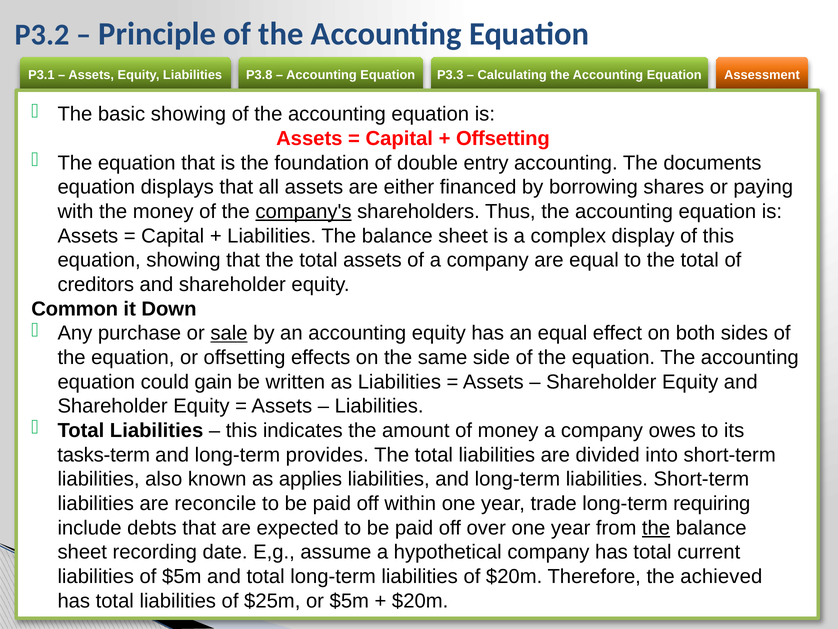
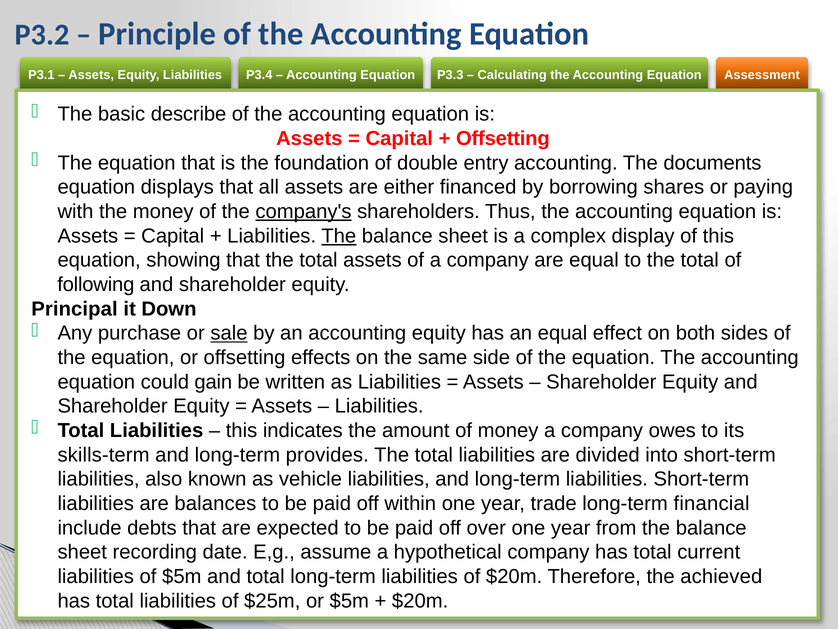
P3.8: P3.8 -> P3.4 (259, 75)
basic showing: showing -> describe (189, 114)
The underline: none -> present (339, 236)
creditors: creditors -> following (96, 284)
Common: Common -> Principal (75, 309)
tasks-term: tasks-term -> skills-term (104, 455)
applies: applies -> vehicle (310, 479)
reconcile: reconcile -> balances (215, 503)
requiring: requiring -> financial (712, 503)
the underline: present -> none (656, 528)
